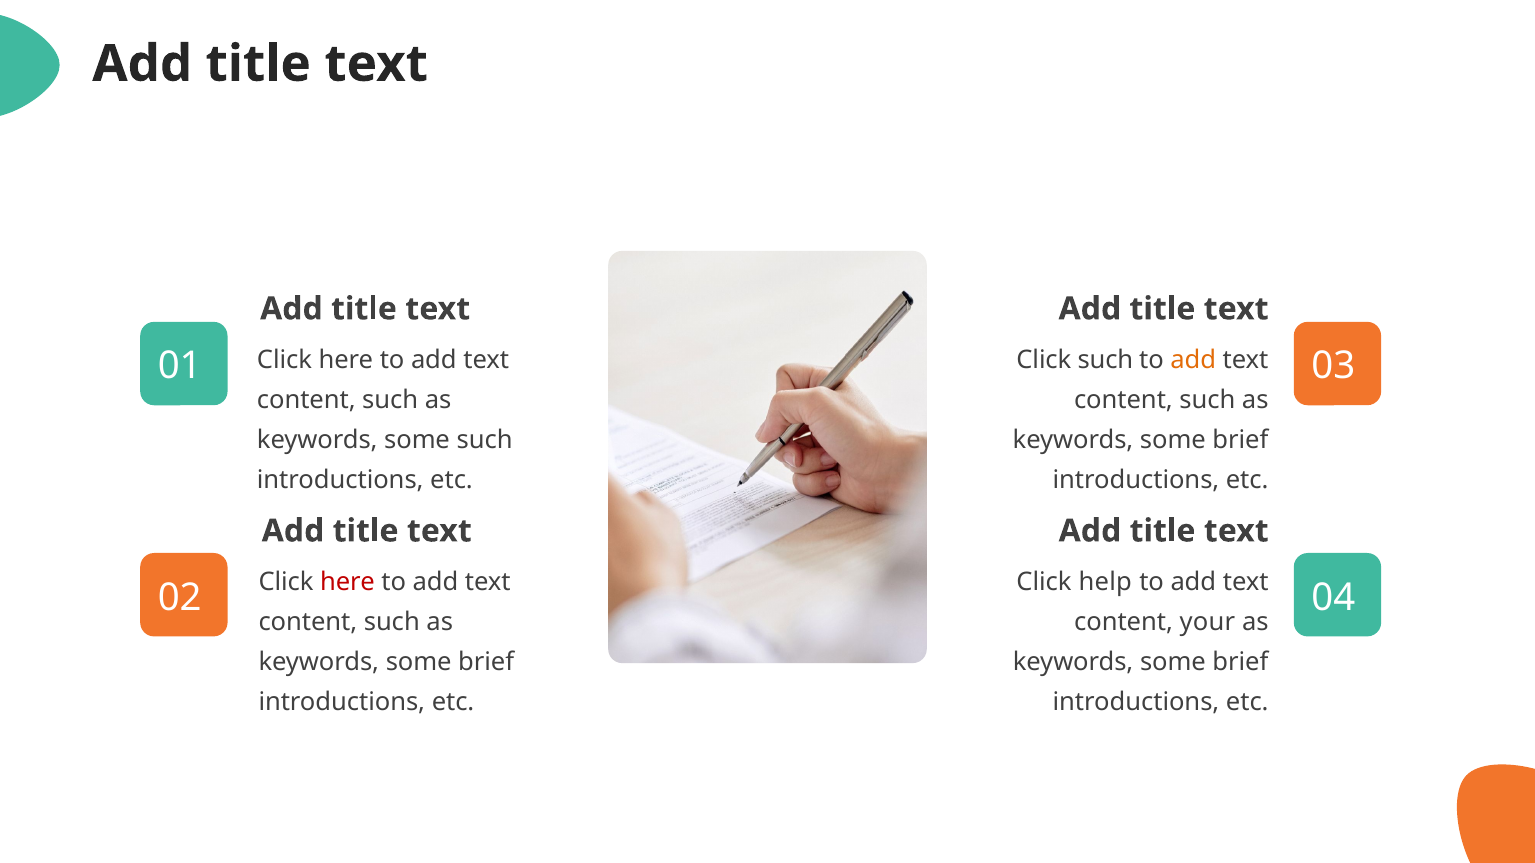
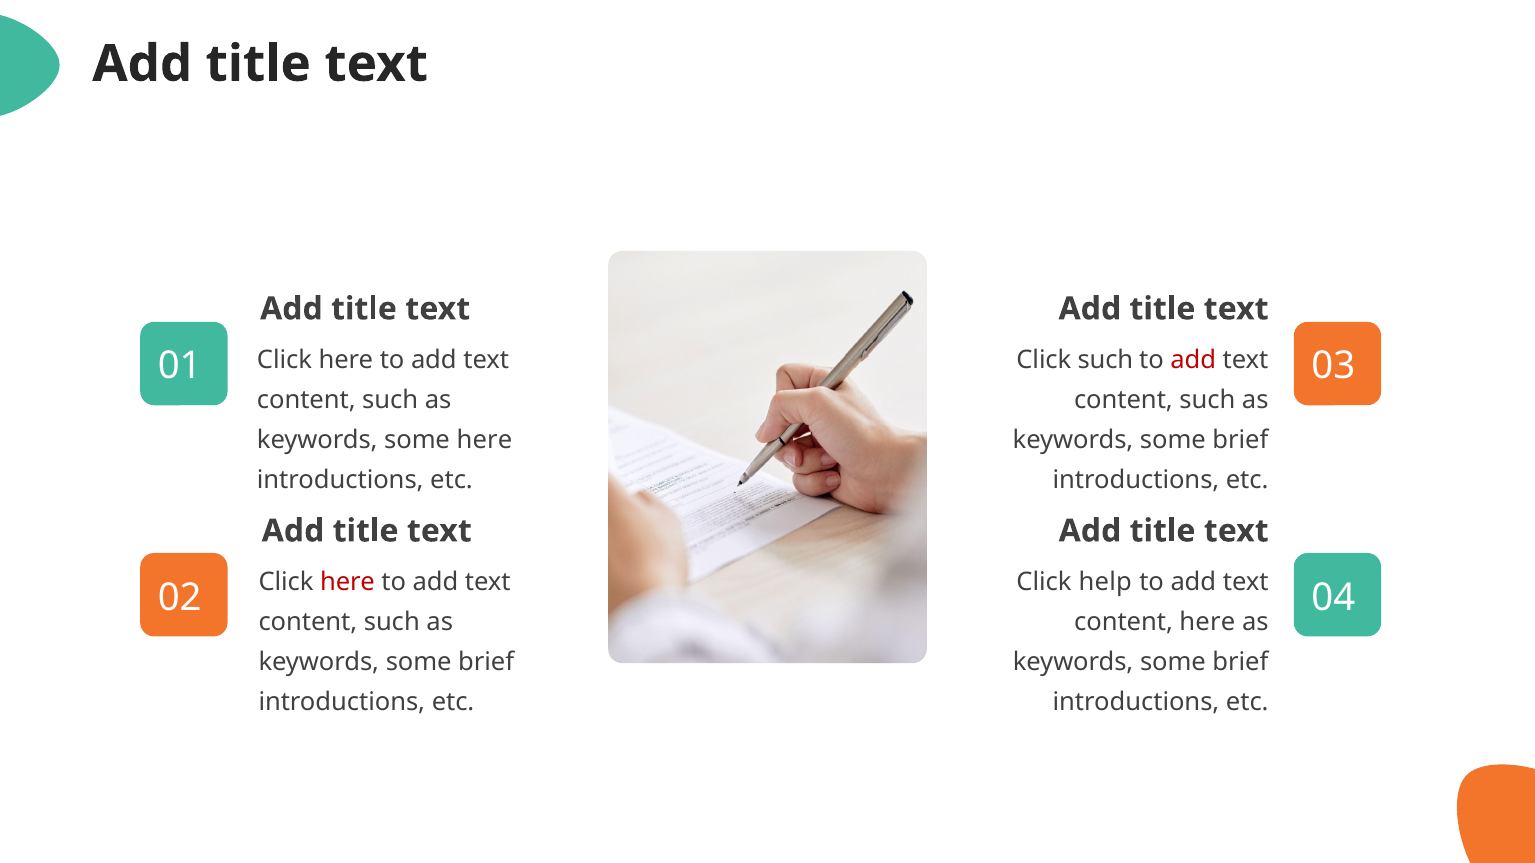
add colour: orange -> red (1193, 360)
some such: such -> here (484, 440)
content your: your -> here (1207, 622)
